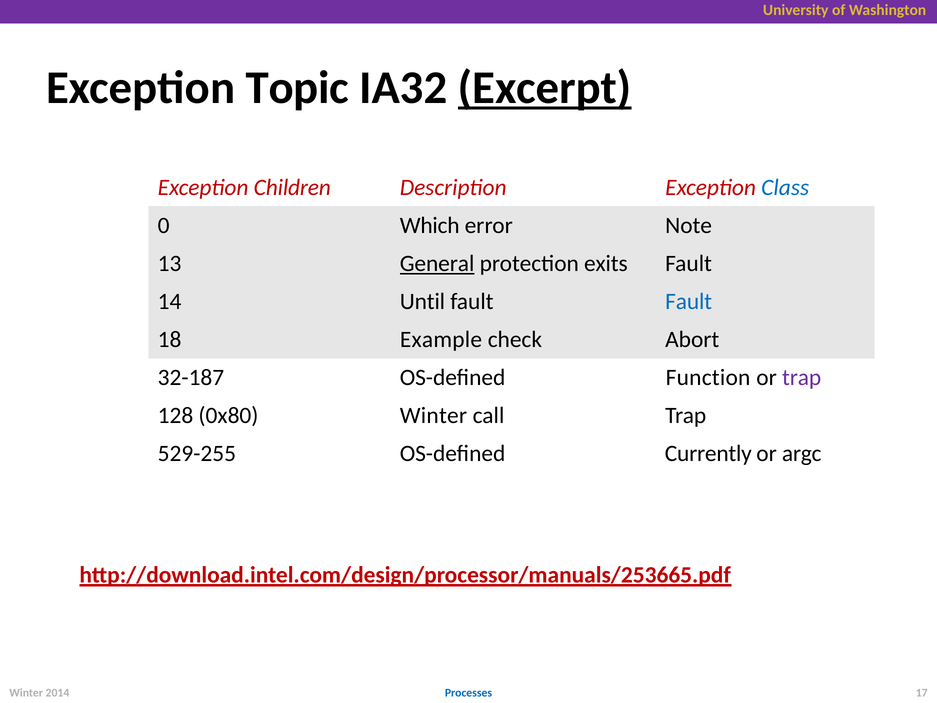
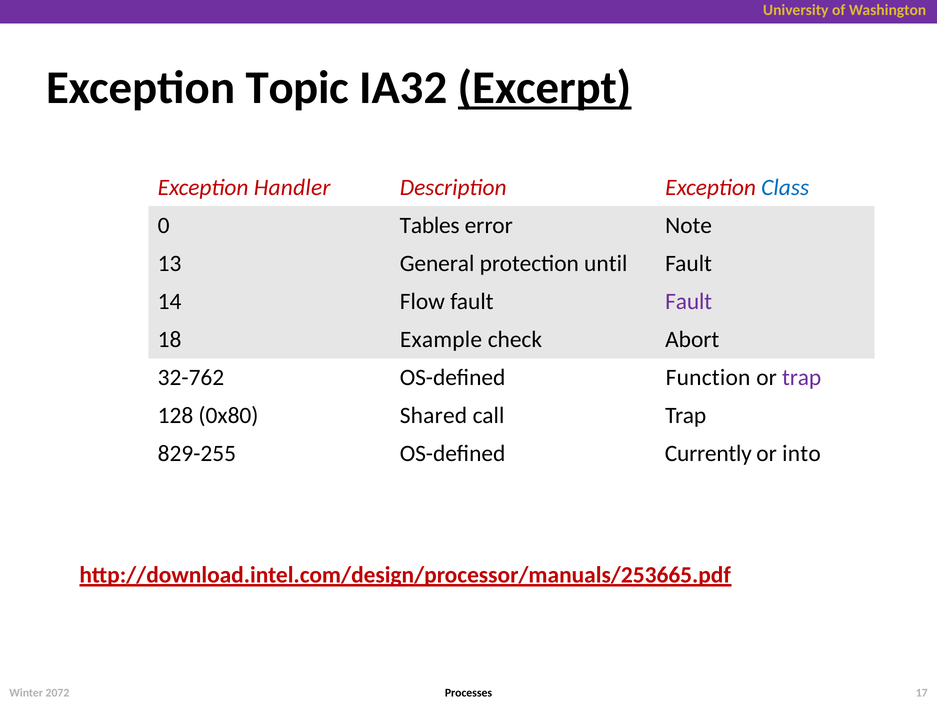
Children: Children -> Handler (292, 187)
Which: Which -> Tables (430, 225)
General underline: present -> none (437, 263)
exits: exits -> until (606, 263)
Until: Until -> Flow (422, 301)
Fault colour: blue -> purple (689, 301)
32-187: 32-187 -> 32-762 (191, 377)
0x80 Winter: Winter -> Shared (433, 415)
529-255: 529-255 -> 829-255 (197, 453)
argc: argc -> into (801, 453)
2014: 2014 -> 2072 (57, 693)
Processes colour: blue -> black (468, 693)
